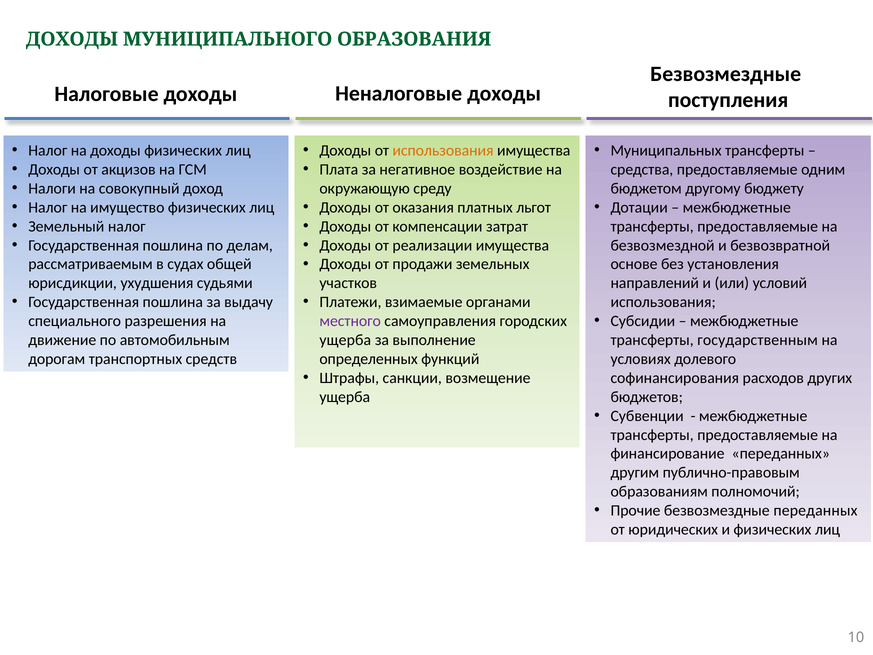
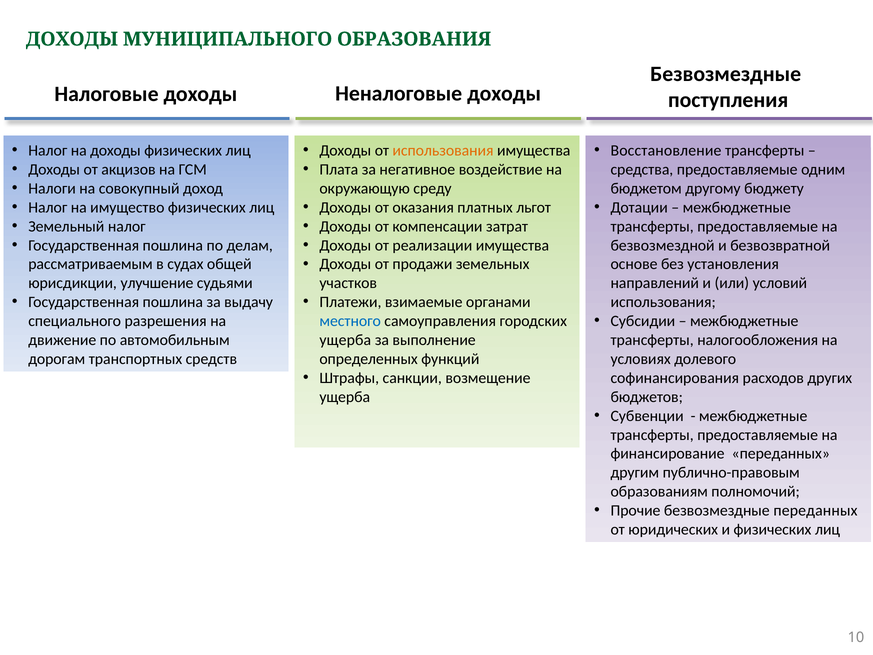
Муниципальных: Муниципальных -> Восстановление (666, 151)
ухудшения: ухудшения -> улучшение (157, 283)
местного colour: purple -> blue (350, 321)
государственным: государственным -> налогообложения (758, 340)
